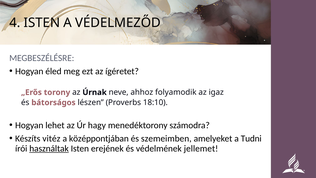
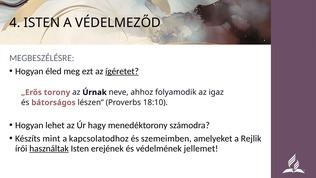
ígéretet underline: none -> present (122, 71)
vitéz: vitéz -> mint (51, 138)
középpontjában: középpontjában -> kapcsolatodhoz (99, 138)
Tudni: Tudni -> Rejlik (251, 138)
